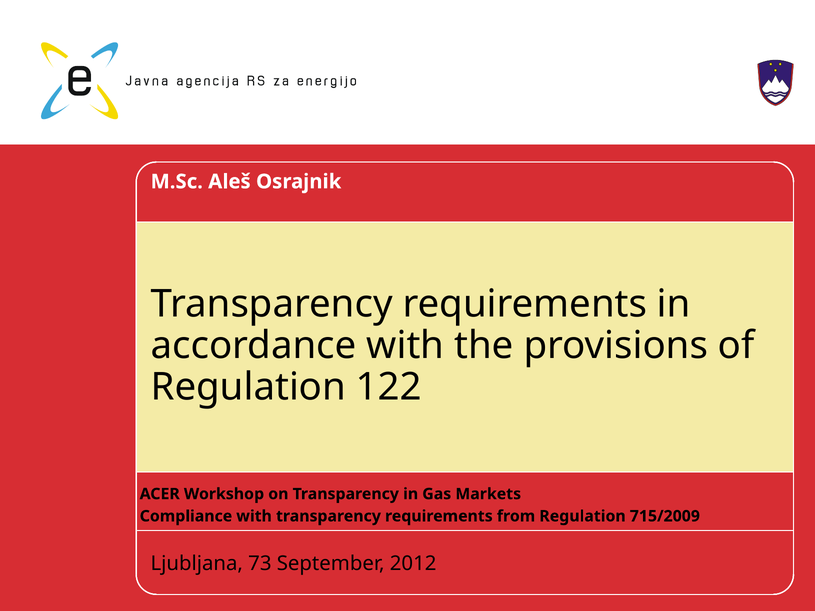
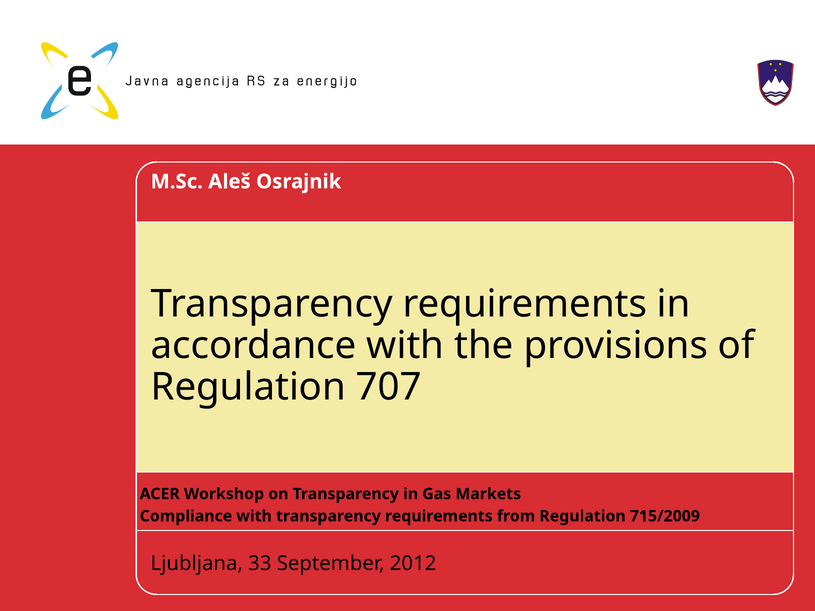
122: 122 -> 707 (389, 387)
73: 73 -> 33 (260, 564)
